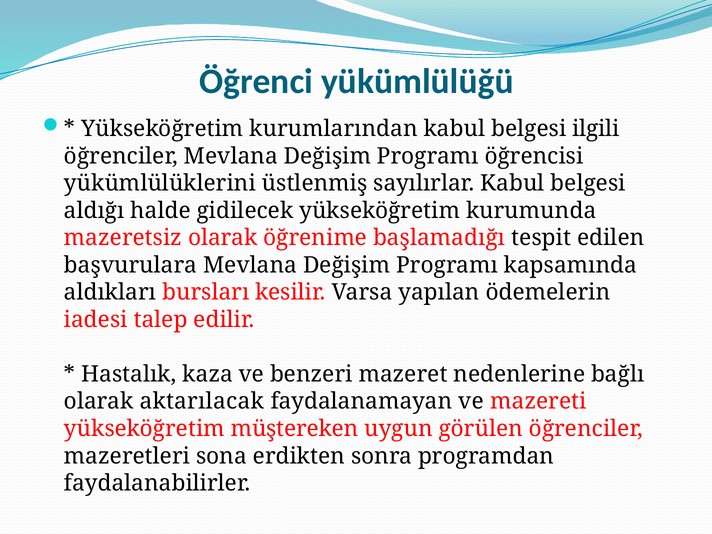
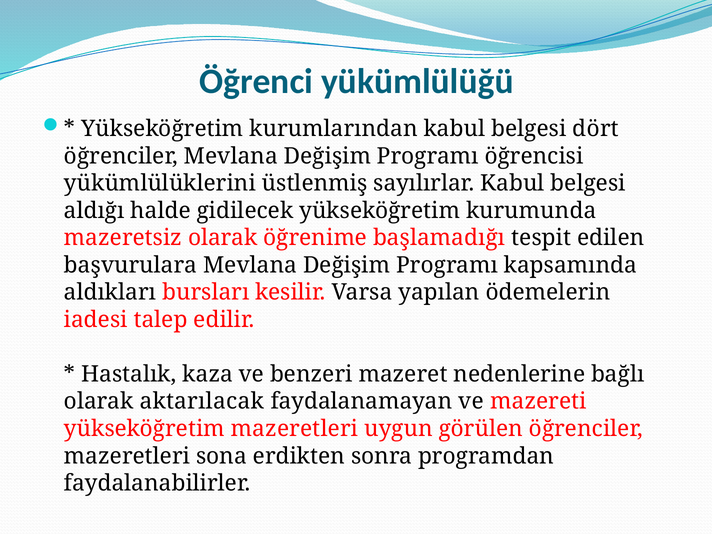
ilgili: ilgili -> dört (596, 129)
yükseköğretim müştereken: müştereken -> mazeretleri (294, 429)
